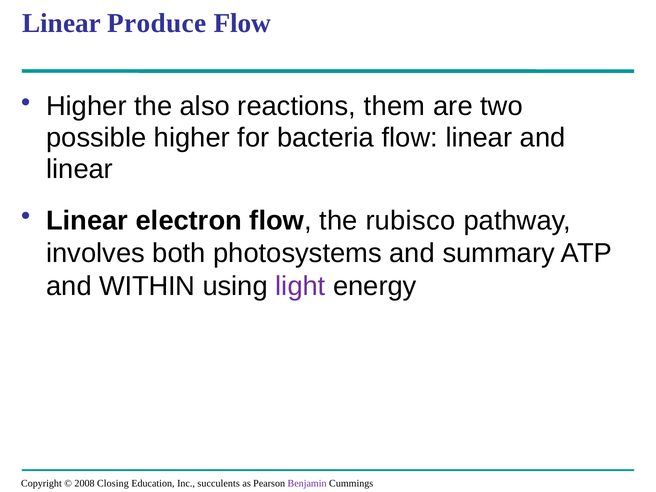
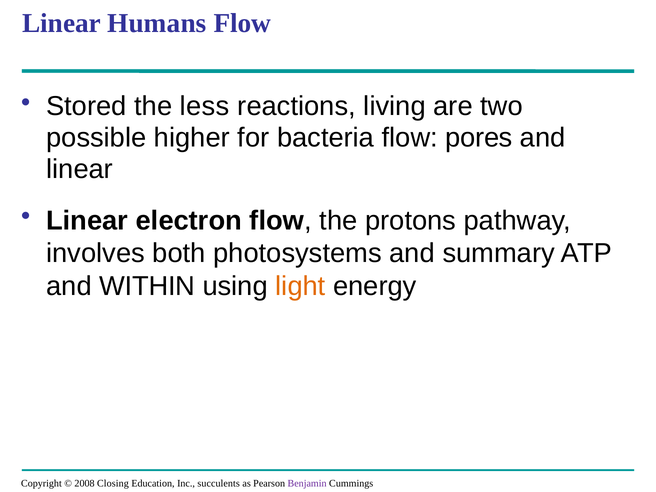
Produce: Produce -> Humans (157, 23)
Higher: Higher -> Stored (86, 106)
also: also -> less (205, 106)
them: them -> living (395, 106)
flow linear: linear -> pores (479, 138)
rubisco: rubisco -> protons (411, 221)
light colour: purple -> orange (300, 286)
